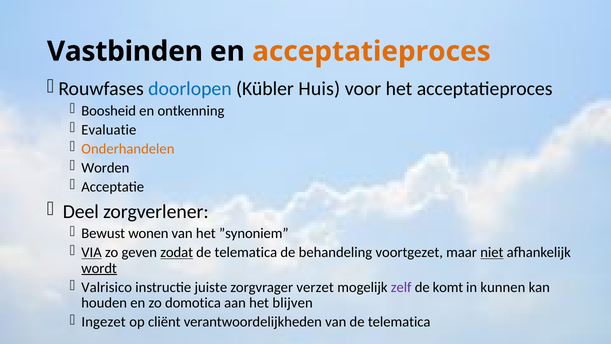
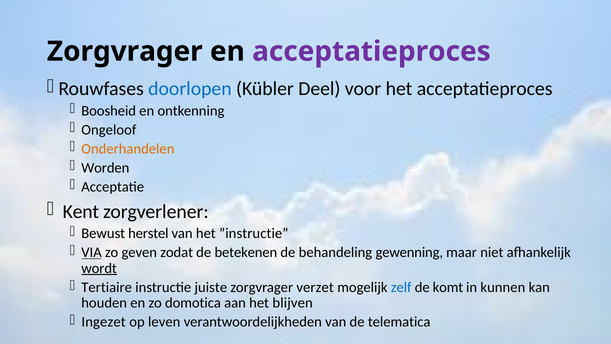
Vastbinden: Vastbinden -> Zorgvrager (125, 51)
acceptatieproces colour: orange -> purple (371, 51)
Huis: Huis -> Deel (319, 89)
Evaluatie: Evaluatie -> Ongeloof (109, 130)
Deel: Deel -> Kent (81, 211)
wonen: wonen -> herstel (148, 233)
”synoniem: ”synoniem -> ”instructie (254, 233)
zodat underline: present -> none (177, 252)
telematica: telematica -> betekenen (246, 252)
voortgezet: voortgezet -> gewenning (409, 252)
niet underline: present -> none (492, 252)
Valrisico: Valrisico -> Tertiaire (107, 287)
zelf colour: purple -> blue (401, 287)
cliënt: cliënt -> leven (164, 322)
